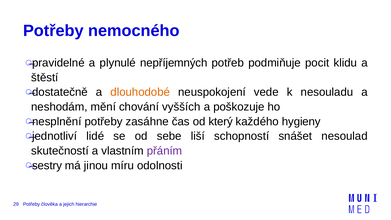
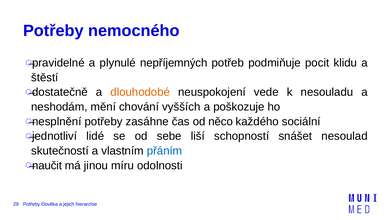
který: který -> něco (221, 122)
hygieny: hygieny -> sociální (301, 122)
přáním colour: purple -> blue (165, 151)
sestry: sestry -> naučit (47, 166)
